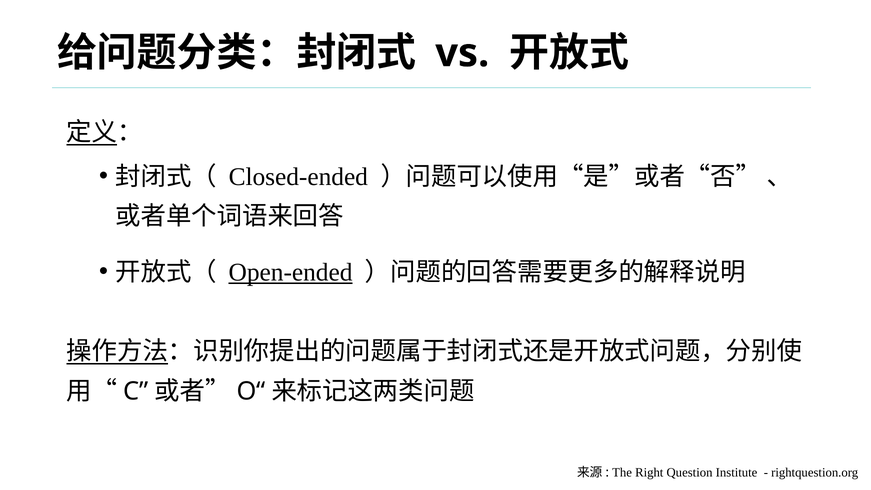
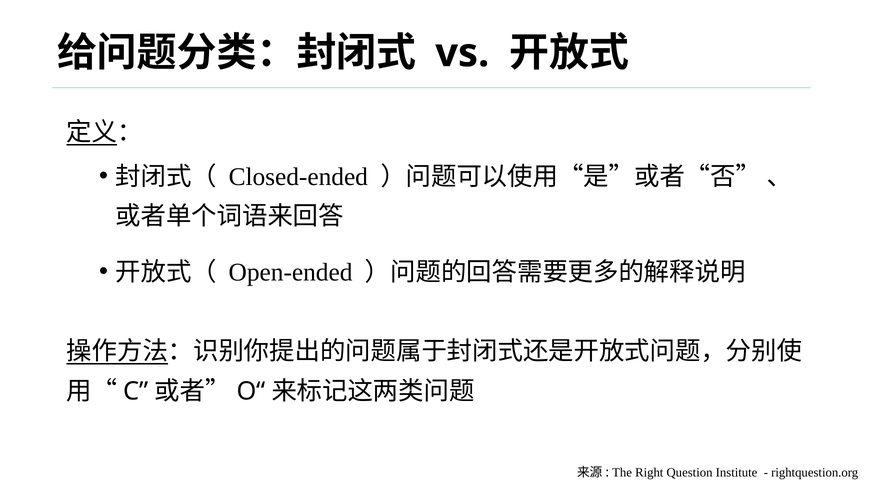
Open-ended underline: present -> none (291, 272)
